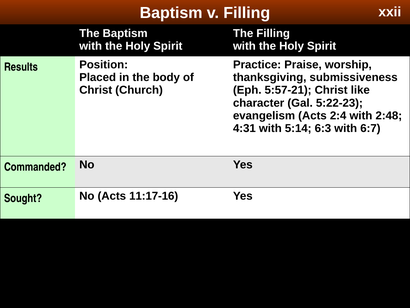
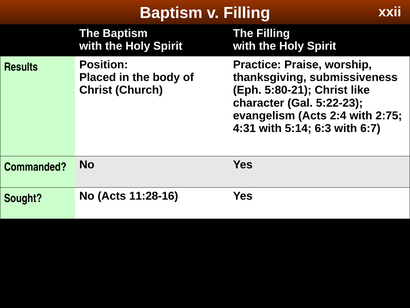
5:57-21: 5:57-21 -> 5:80-21 (288, 90)
2:48: 2:48 -> 2:75 (389, 115)
11:17-16: 11:17-16 -> 11:28-16 (154, 196)
